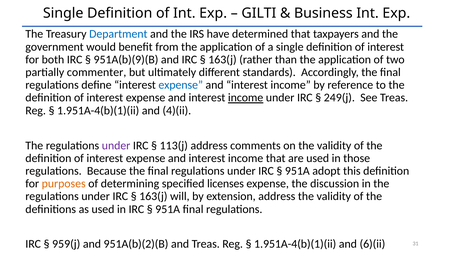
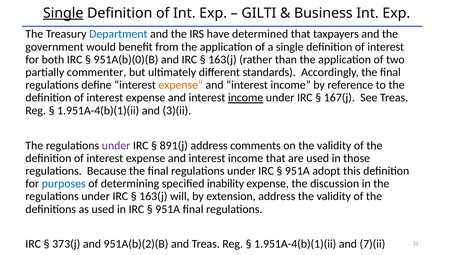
Single underline: none -> present (63, 13)
951A(b)(9)(B: 951A(b)(9)(B -> 951A(b)(0)(B (126, 59)
expense colour: blue -> orange (181, 85)
249(j: 249(j -> 167(j (339, 98)
4)(ii: 4)(ii -> 3)(ii (177, 110)
113(j: 113(j -> 891(j (174, 145)
purposes colour: orange -> blue (64, 184)
licenses: licenses -> inability (226, 184)
959(j: 959(j -> 373(j (66, 244)
6)(ii: 6)(ii -> 7)(ii (372, 244)
